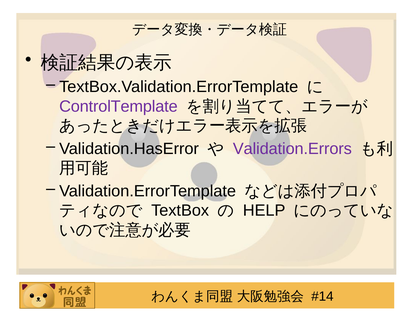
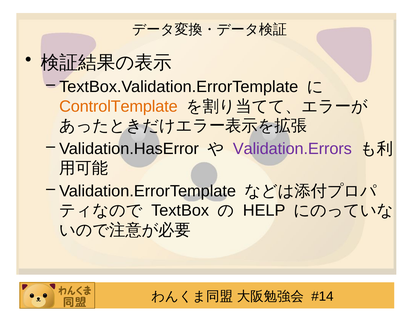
ControlTemplate colour: purple -> orange (118, 106)
